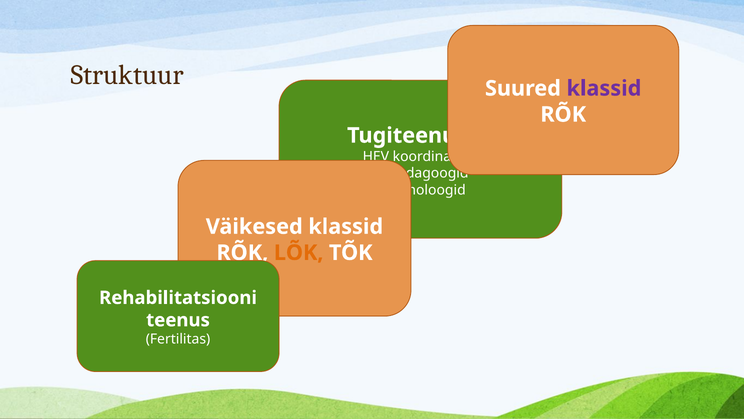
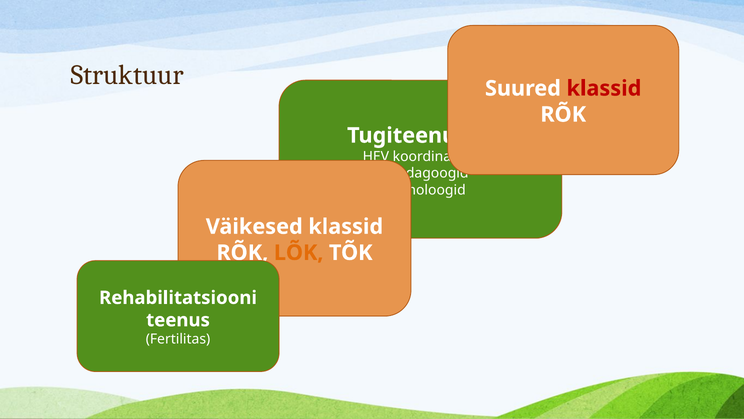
klassid colour: purple -> red (604, 88)
